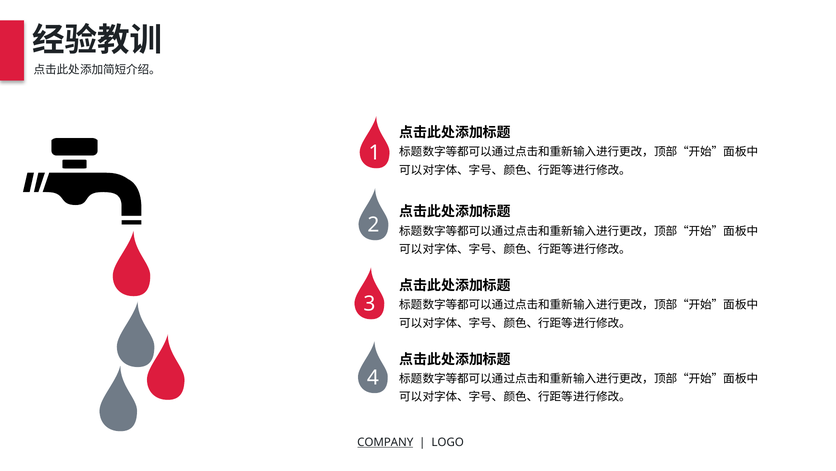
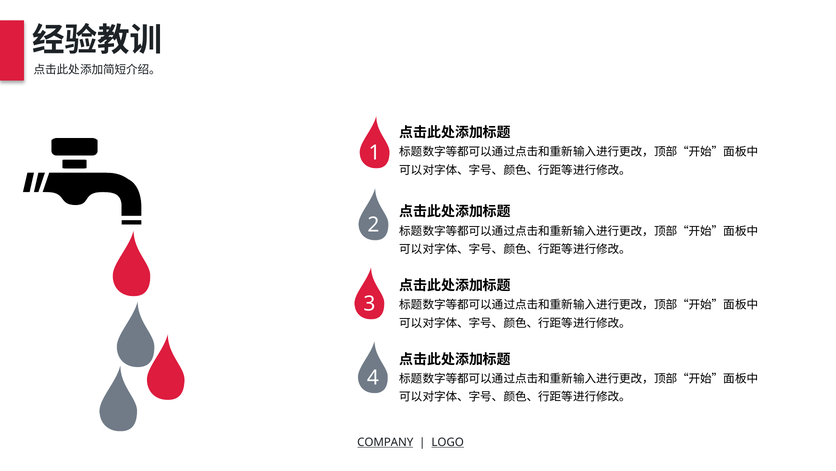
LOGO underline: none -> present (448, 442)
